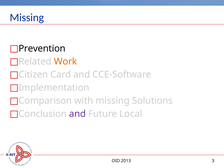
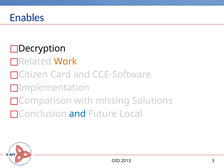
Missing: Missing -> Enables (27, 18)
Prevention: Prevention -> Decryption (42, 48)
and colour: purple -> blue (77, 114)
